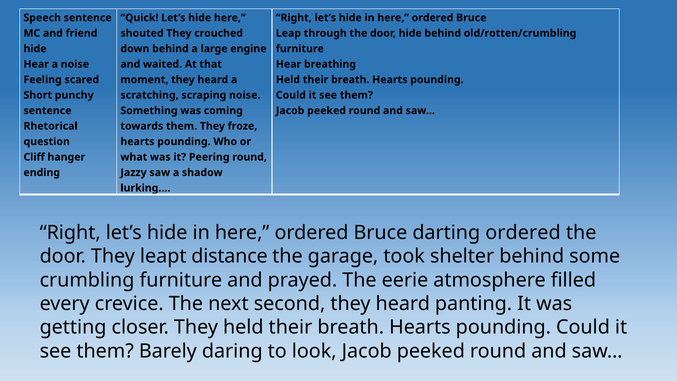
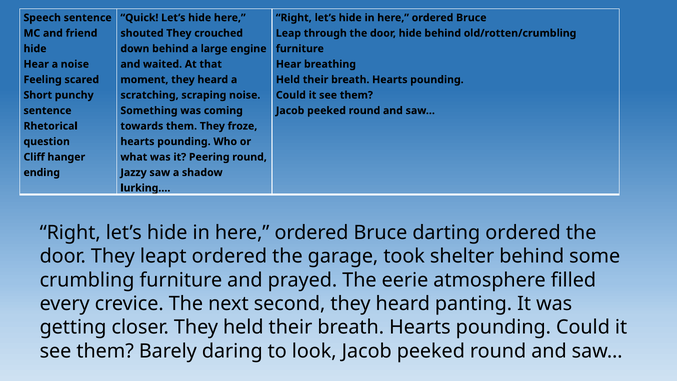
leapt distance: distance -> ordered (229, 256)
